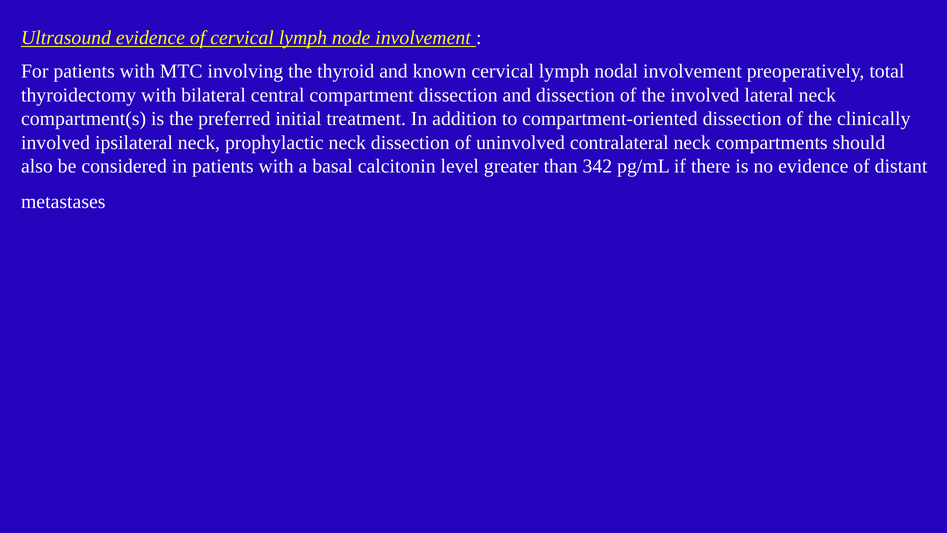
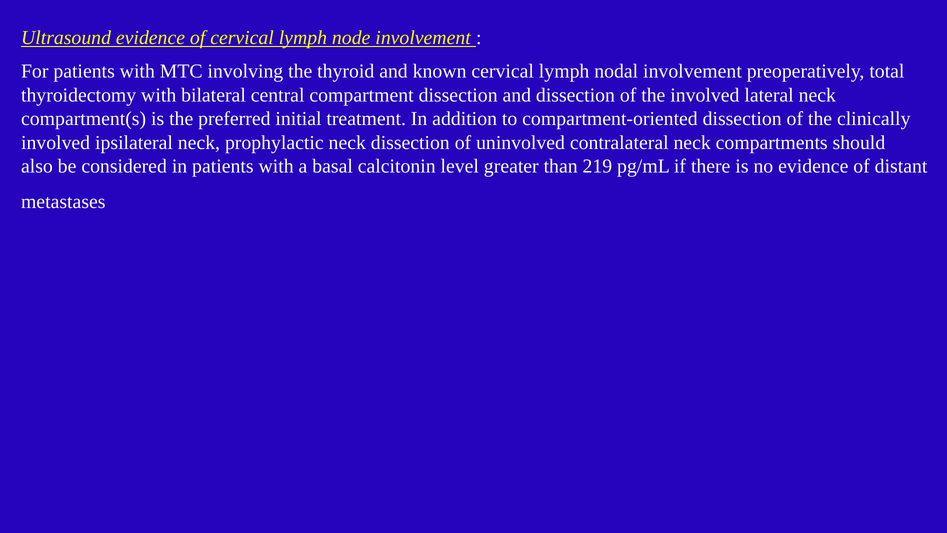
342: 342 -> 219 (597, 166)
